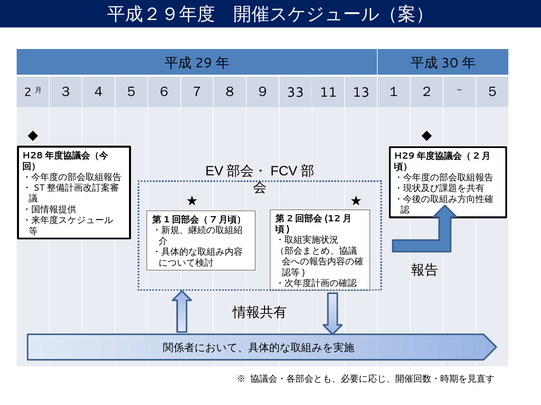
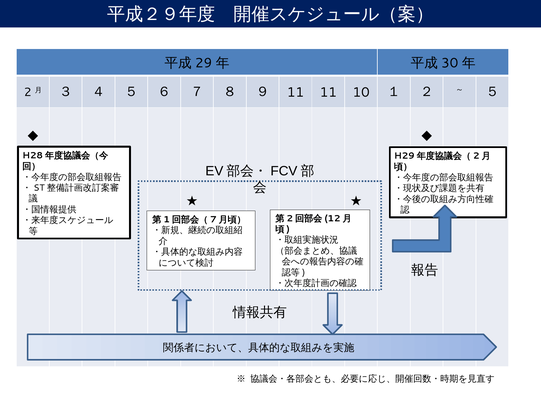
９ 33: 33 -> 11 (295, 93)
13: 13 -> 10 (361, 93)
